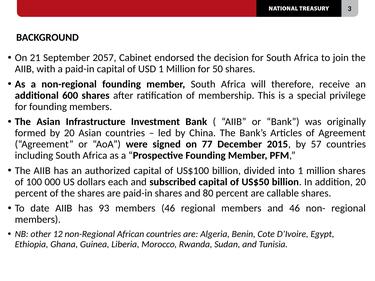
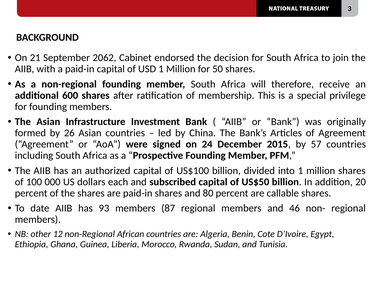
2057: 2057 -> 2062 (104, 58)
by 20: 20 -> 26 (69, 133)
77: 77 -> 24 (207, 144)
members 46: 46 -> 87 (168, 208)
